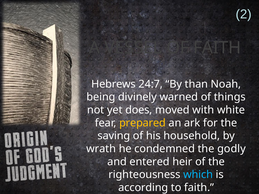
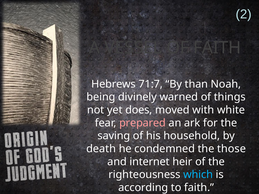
24:7: 24:7 -> 71:7 (151, 84)
prepared colour: yellow -> pink (143, 123)
wrath: wrath -> death (101, 149)
godly: godly -> those (232, 149)
entered: entered -> internet (150, 162)
